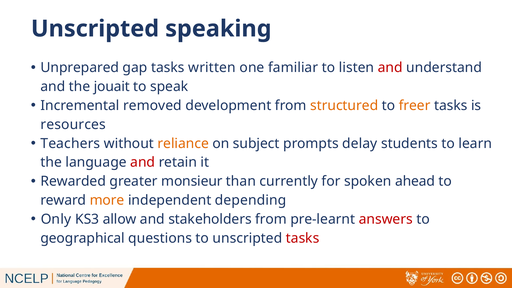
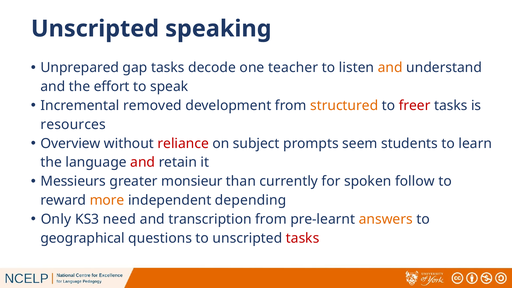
written: written -> decode (212, 68)
familiar: familiar -> teacher (293, 68)
and colour: red -> orange (390, 68)
jouait: jouait -> effort (112, 87)
freer colour: orange -> red (415, 106)
Teachers: Teachers -> Overview (70, 143)
reliance colour: orange -> red (183, 143)
delay: delay -> seem (360, 143)
Rewarded: Rewarded -> Messieurs (73, 181)
ahead: ahead -> follow (415, 181)
allow: allow -> need (120, 219)
stakeholders: stakeholders -> transcription (210, 219)
answers colour: red -> orange (386, 219)
